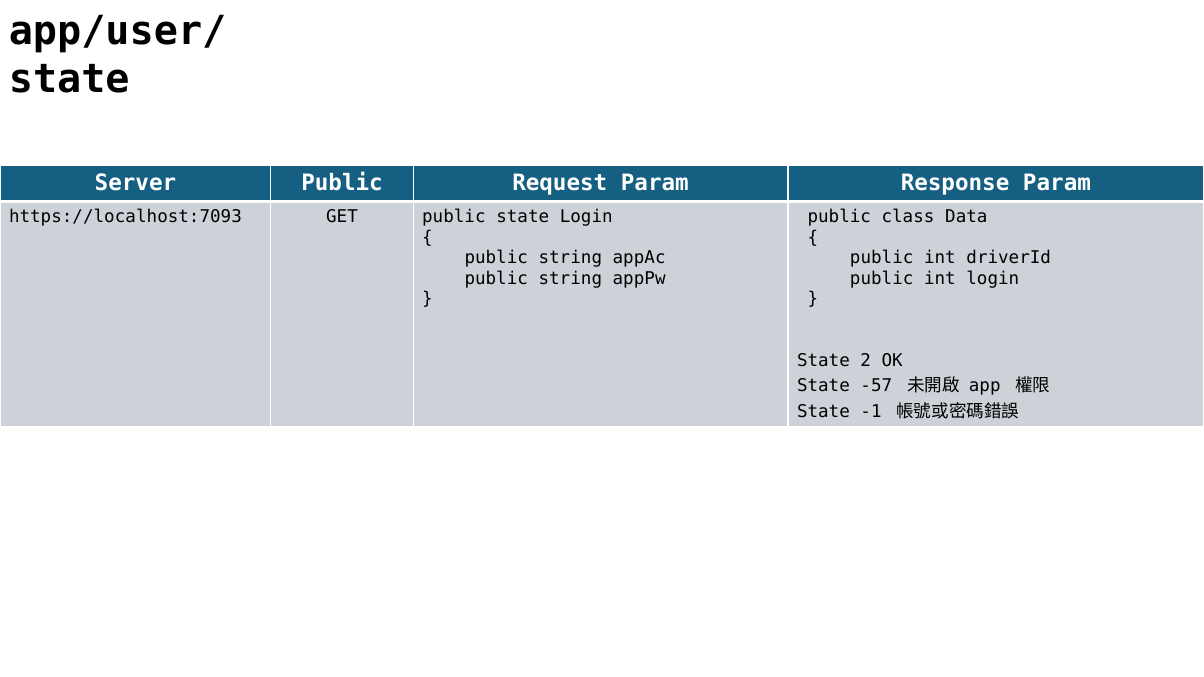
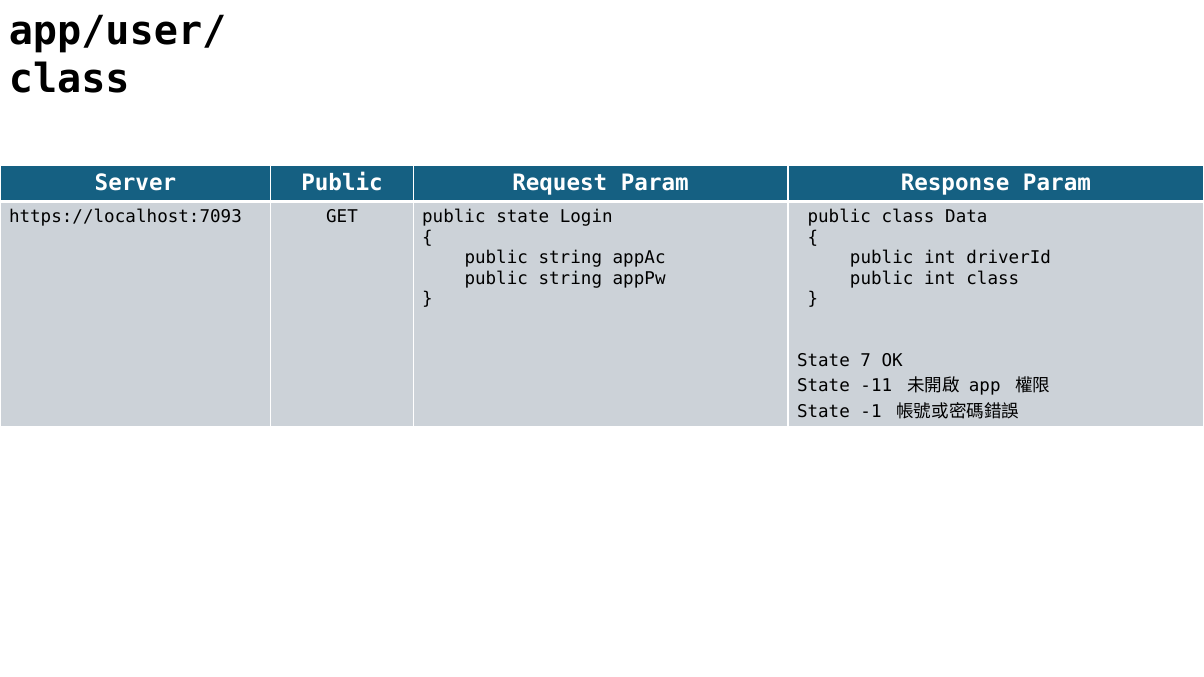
state: state -> class (69, 79)
int login: login -> class (993, 279)
2: 2 -> 7 (866, 361)
-57: -57 -> -11 (876, 386)
